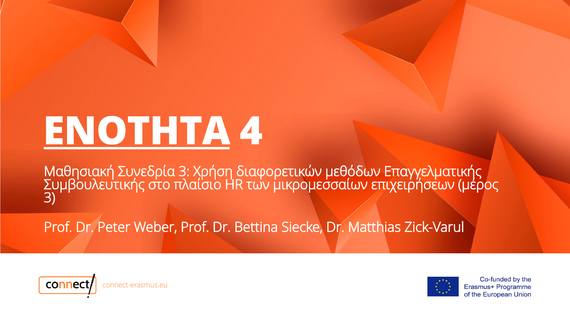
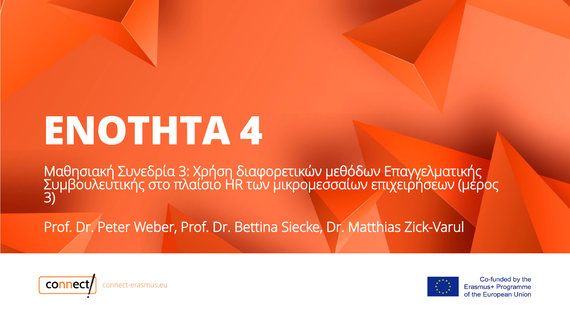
ΕΝΟΤΗΤΑ underline: present -> none (137, 131)
